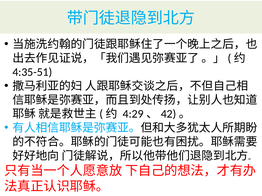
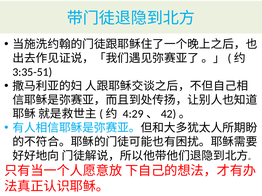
4:35-51: 4:35-51 -> 3:35-51 (32, 72)
